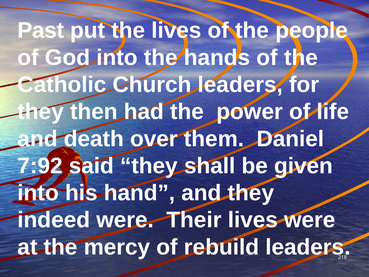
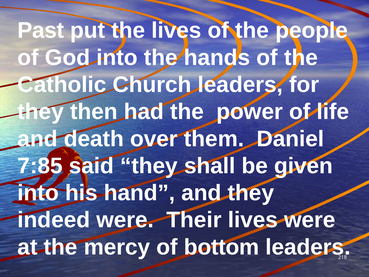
7:92: 7:92 -> 7:85 (40, 166)
rebuild: rebuild -> bottom (222, 247)
